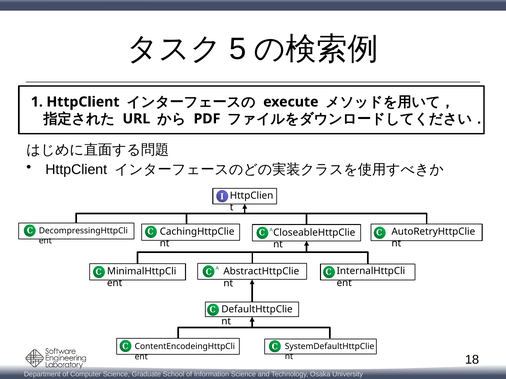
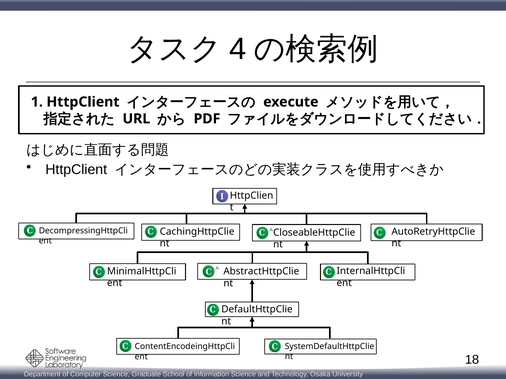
5: 5 -> 4 (238, 49)
